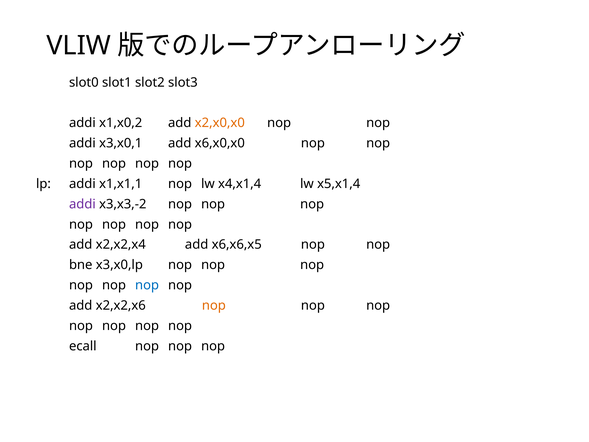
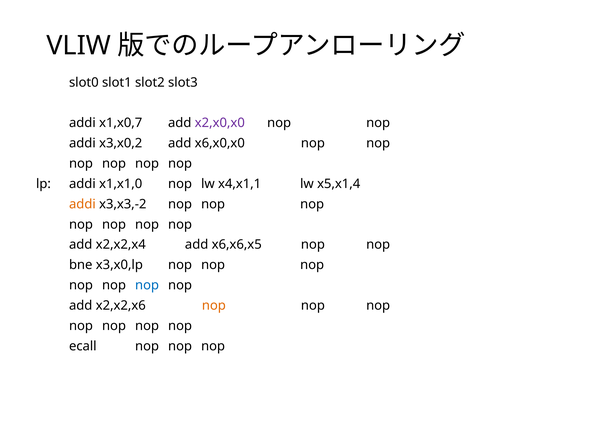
x1,x0,2: x1,x0,2 -> x1,x0,7 (121, 123)
x2,x0,x0 colour: orange -> purple (220, 123)
x3,x0,1: x3,x0,1 -> x3,x0,2 (121, 143)
x1,x1,1: x1,x1,1 -> x1,x1,0 (121, 184)
x4,x1,4: x4,x1,4 -> x4,x1,1 (240, 184)
addi colour: purple -> orange (82, 204)
